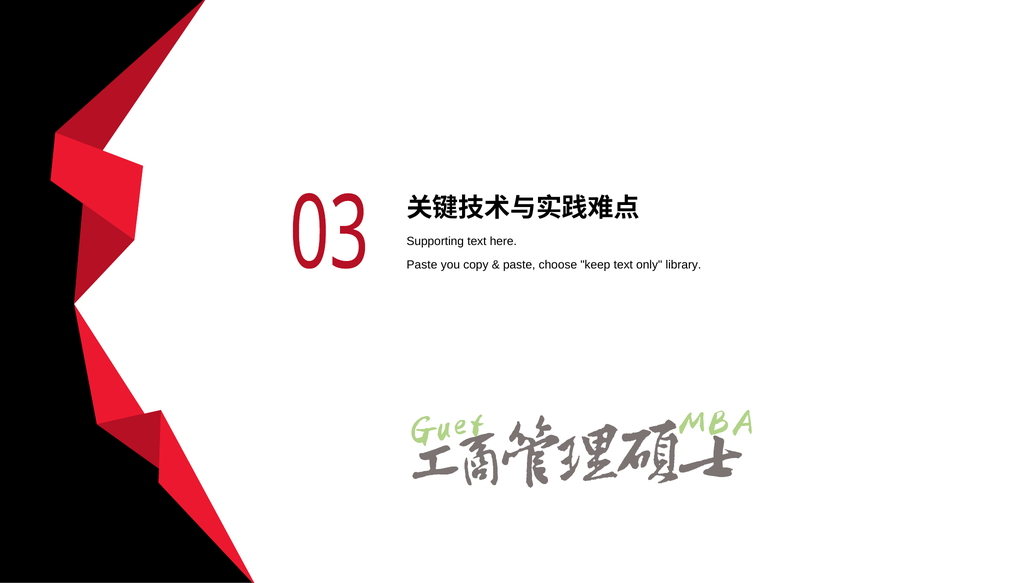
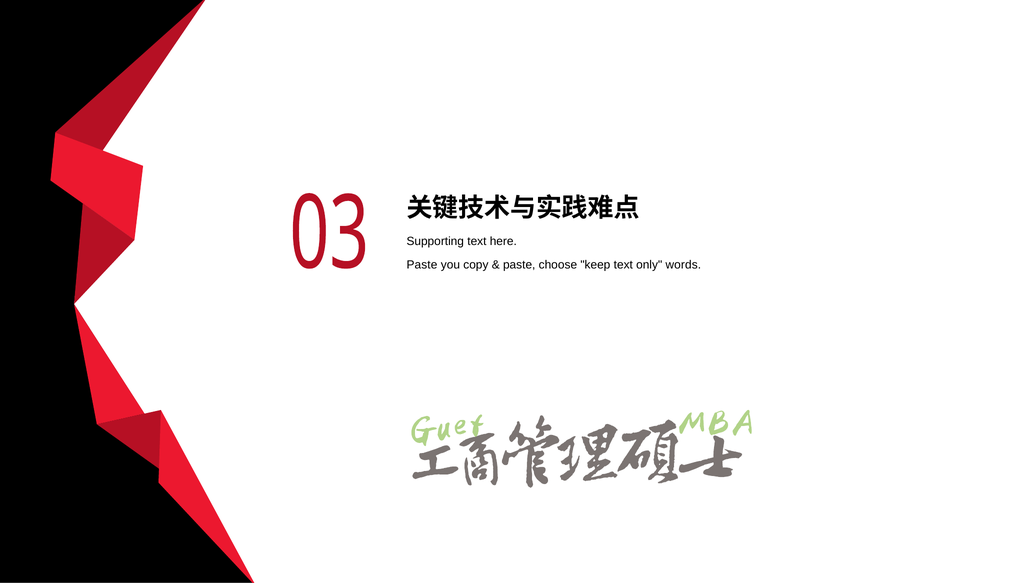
library: library -> words (683, 265)
